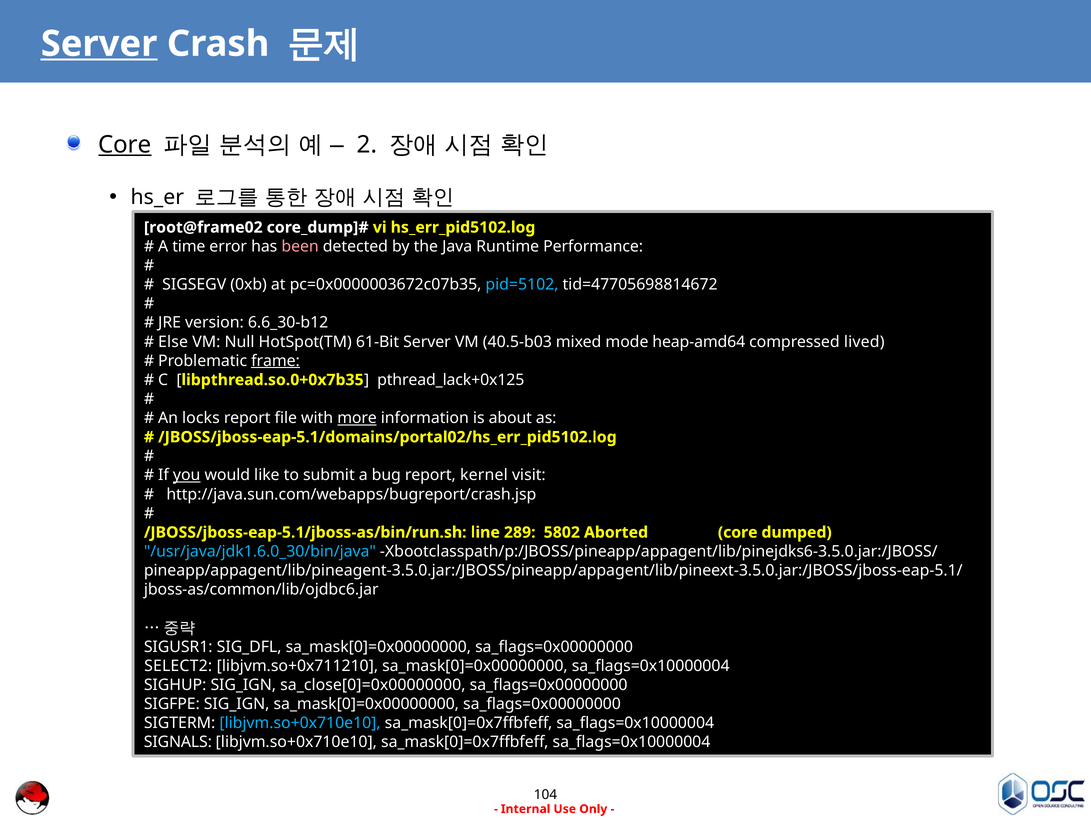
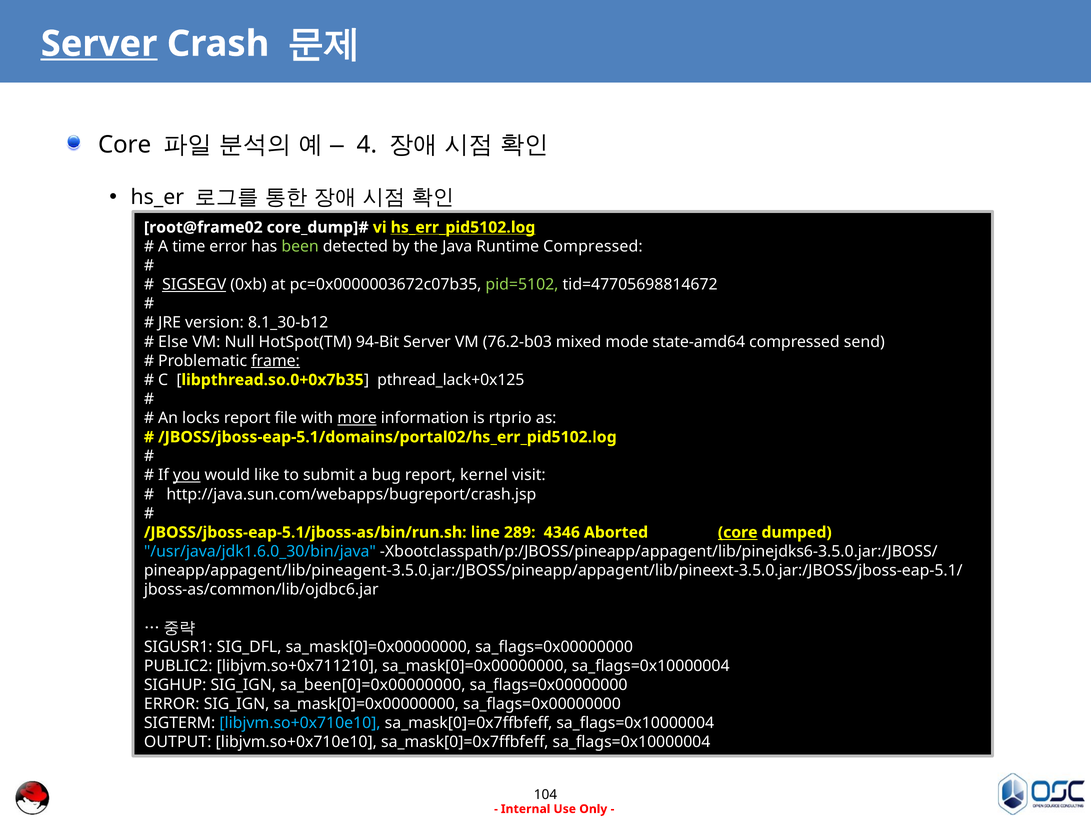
Core underline: present -> none (125, 145)
2: 2 -> 4 (367, 145)
hs_err_pid5102.log underline: none -> present (463, 227)
been colour: pink -> light green (300, 247)
Runtime Performance: Performance -> Compressed (593, 247)
SIGSEGV underline: none -> present (194, 285)
pid=5102 colour: light blue -> light green (522, 285)
6.6_30-b12: 6.6_30-b12 -> 8.1_30-b12 (288, 323)
61-Bit: 61-Bit -> 94-Bit (378, 342)
40.5-b03: 40.5-b03 -> 76.2-b03 (517, 342)
heap-amd64: heap-amd64 -> state-amd64 (699, 342)
lived: lived -> send (864, 342)
about: about -> rtprio (510, 418)
5802: 5802 -> 4346 (562, 533)
core underline: none -> present (738, 533)
SELECT2: SELECT2 -> PUBLIC2 (178, 666)
sa_close[0]=0x00000000: sa_close[0]=0x00000000 -> sa_been[0]=0x00000000 (373, 685)
SIGFPE: SIGFPE -> ERROR (172, 704)
SIGNALS: SIGNALS -> OUTPUT (178, 742)
